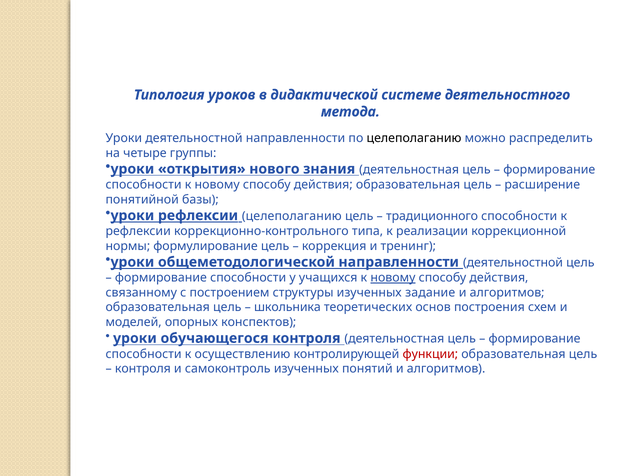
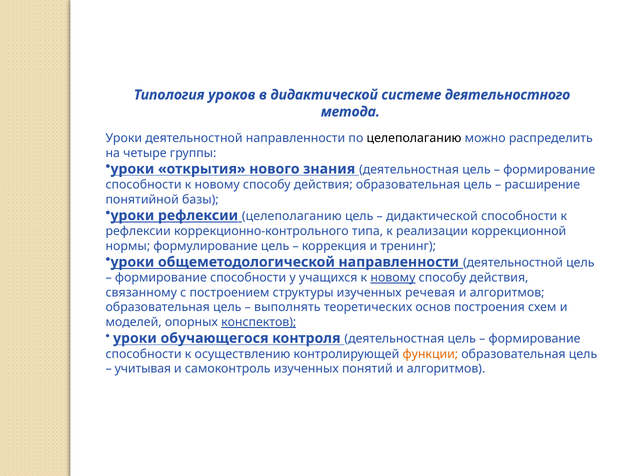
традиционного: традиционного -> дидактической (432, 216)
задание: задание -> речевая (430, 293)
школьника: школьника -> выполнять (287, 308)
конспектов underline: none -> present (259, 322)
функции colour: red -> orange (430, 354)
контроля: контроля -> учитывая (143, 369)
